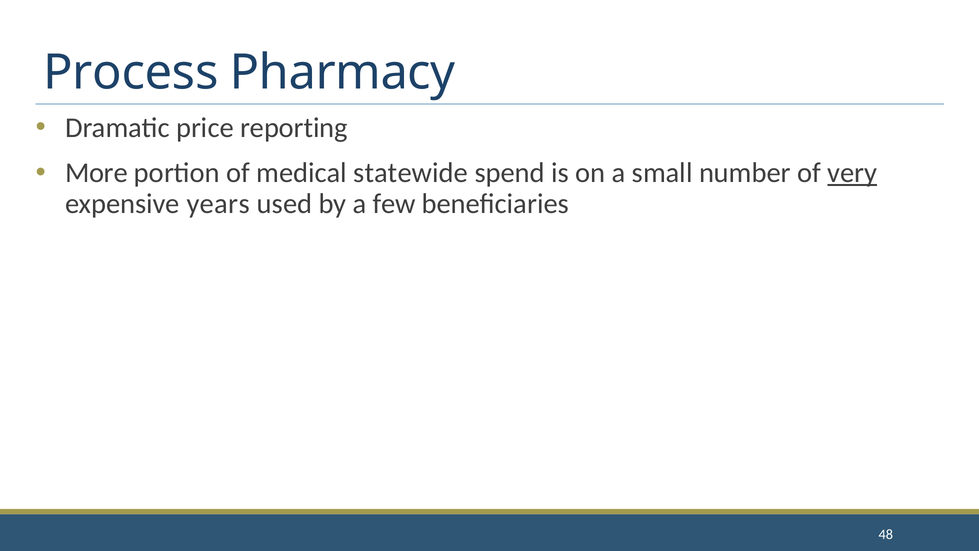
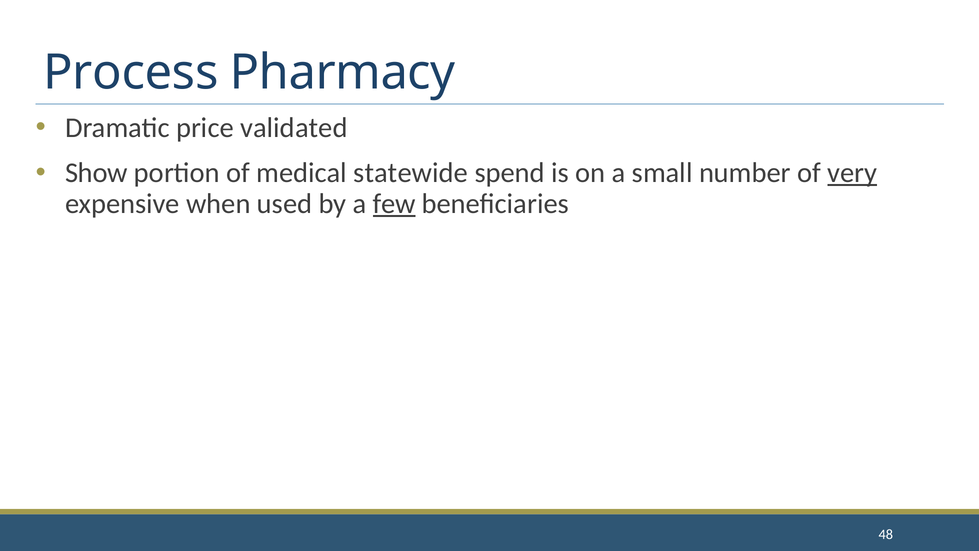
reporting: reporting -> validated (294, 128)
More: More -> Show (96, 173)
years: years -> when (218, 204)
few underline: none -> present (394, 204)
